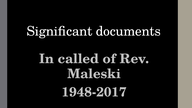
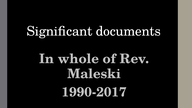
called: called -> whole (78, 59)
1948-2017: 1948-2017 -> 1990-2017 (94, 92)
